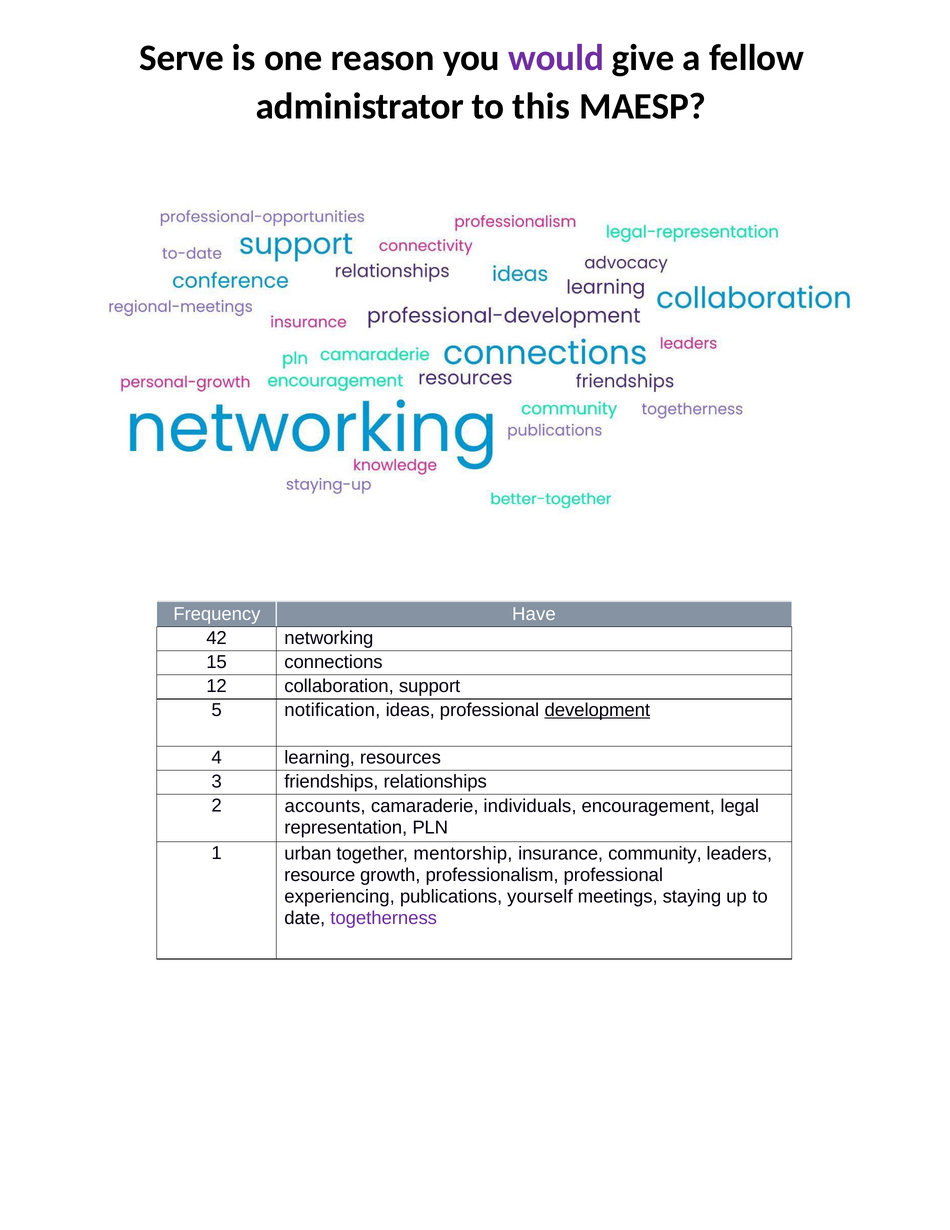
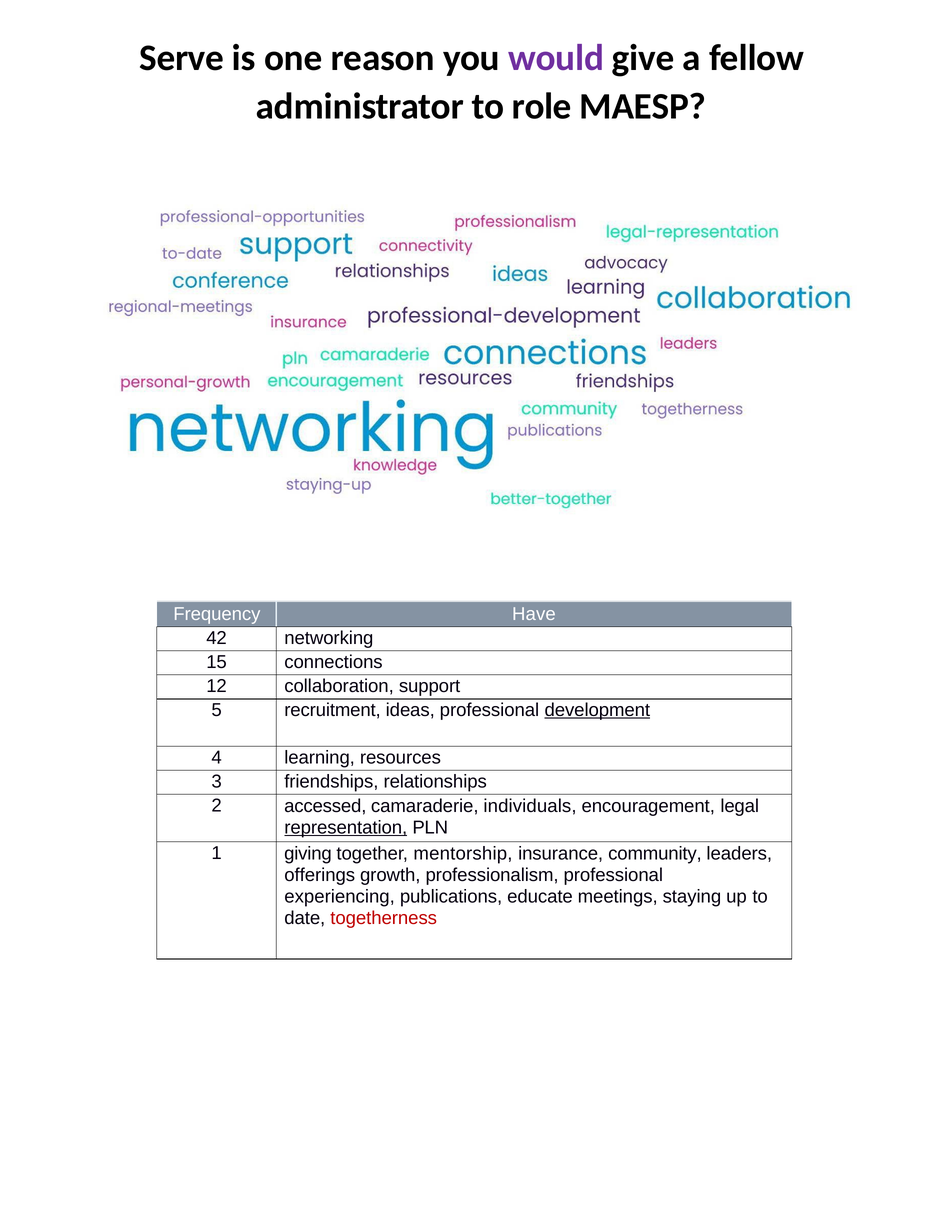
this: this -> role (542, 106)
notification: notification -> recruitment (333, 710)
accounts: accounts -> accessed (325, 806)
representation underline: none -> present (346, 827)
urban: urban -> giving (308, 853)
resource: resource -> offerings (320, 875)
yourself: yourself -> educate (540, 896)
togetherness colour: purple -> red (384, 917)
